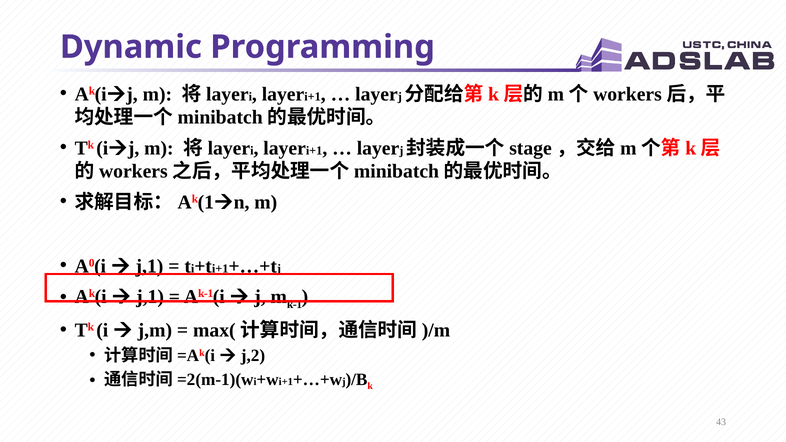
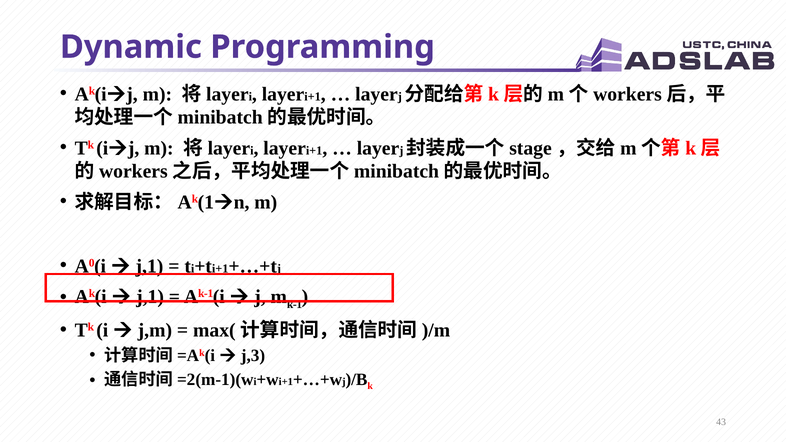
j,2: j,2 -> j,3 (253, 356)
